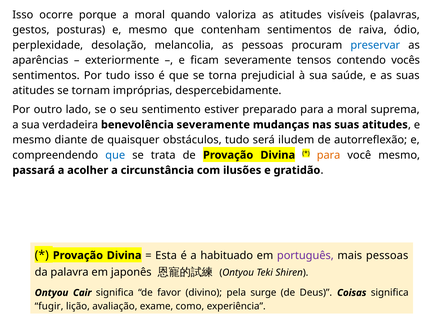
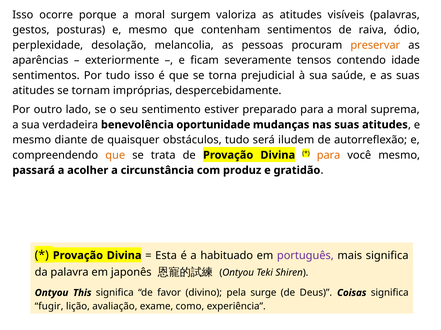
quando: quando -> surgem (191, 15)
preservar colour: blue -> orange (375, 45)
vocês: vocês -> idade (406, 60)
benevolência severamente: severamente -> oportunidade (213, 125)
que colour: blue -> orange (115, 155)
ilusões: ilusões -> produz (242, 171)
mais pessoas: pessoas -> significa (387, 256)
Cair: Cair -> This (82, 293)
